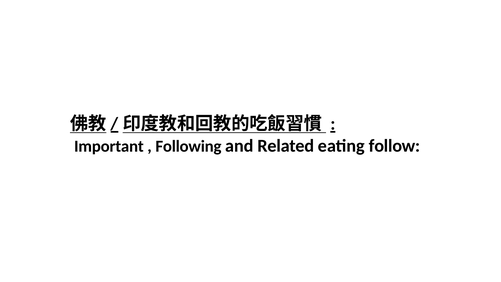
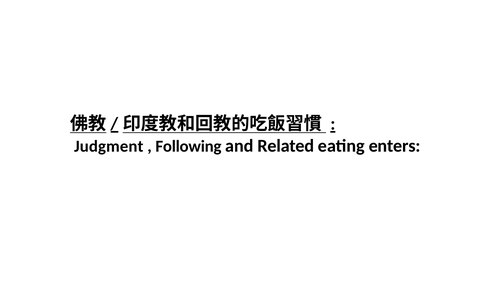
Important: Important -> Judgment (109, 146)
follow: follow -> enters (395, 146)
